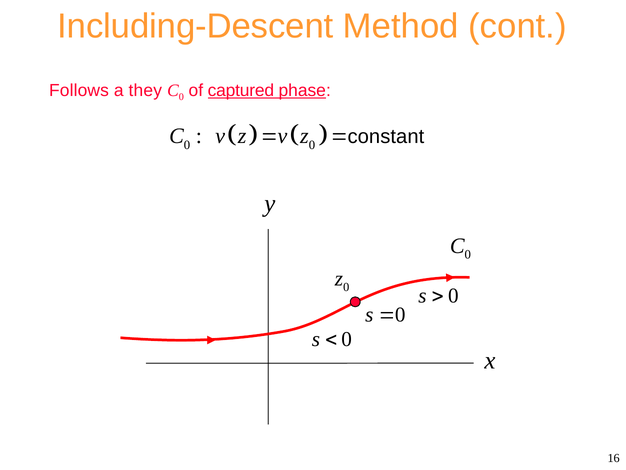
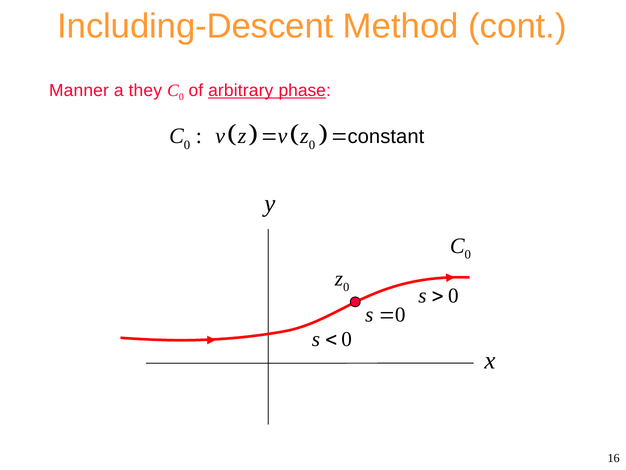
Follows: Follows -> Manner (79, 90)
captured: captured -> arbitrary (241, 90)
